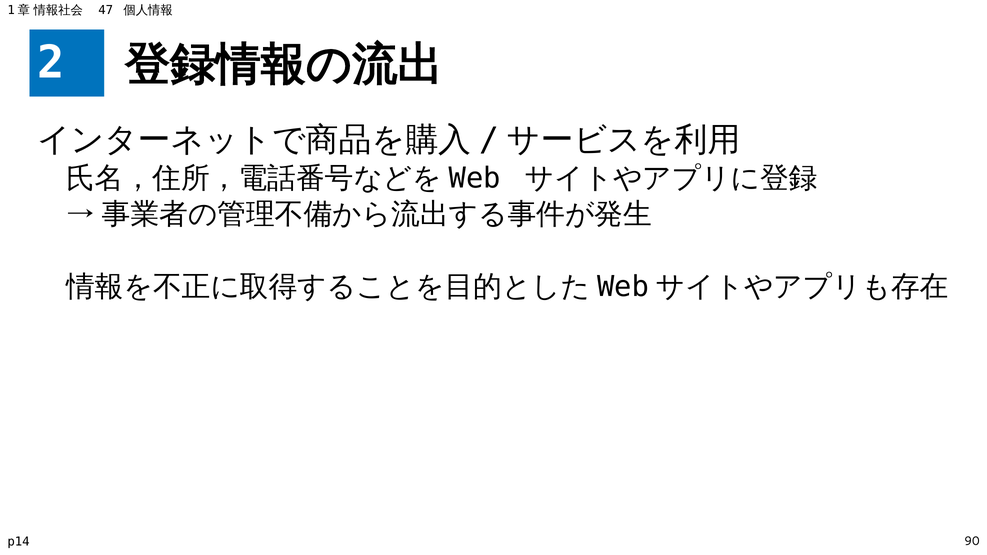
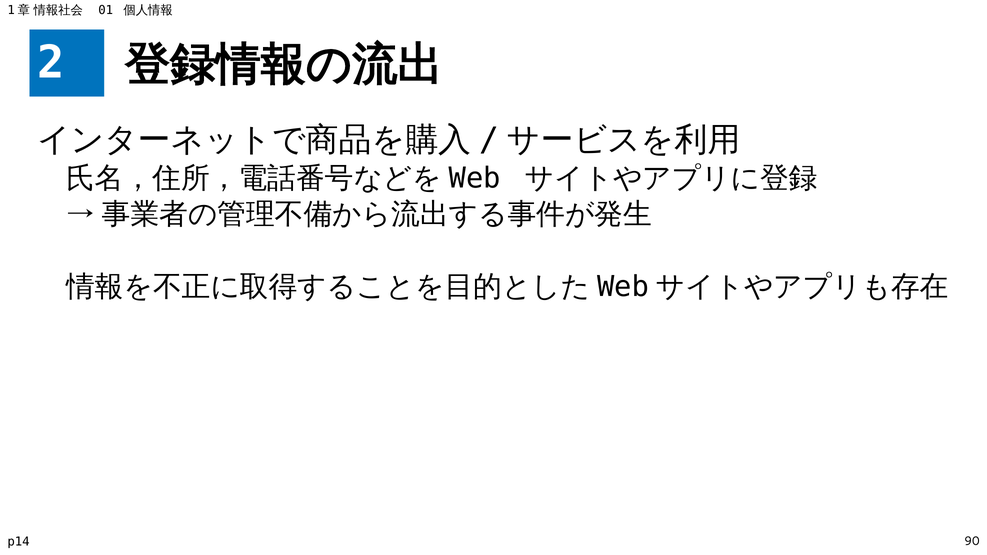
47: 47 -> 01 (106, 10)
